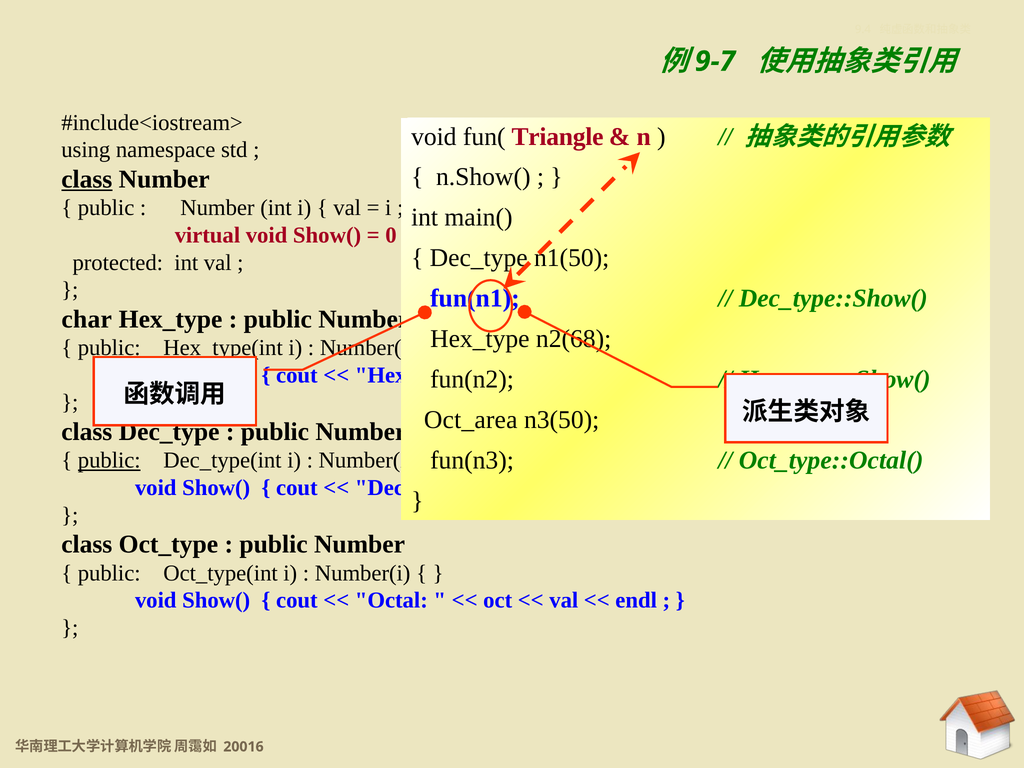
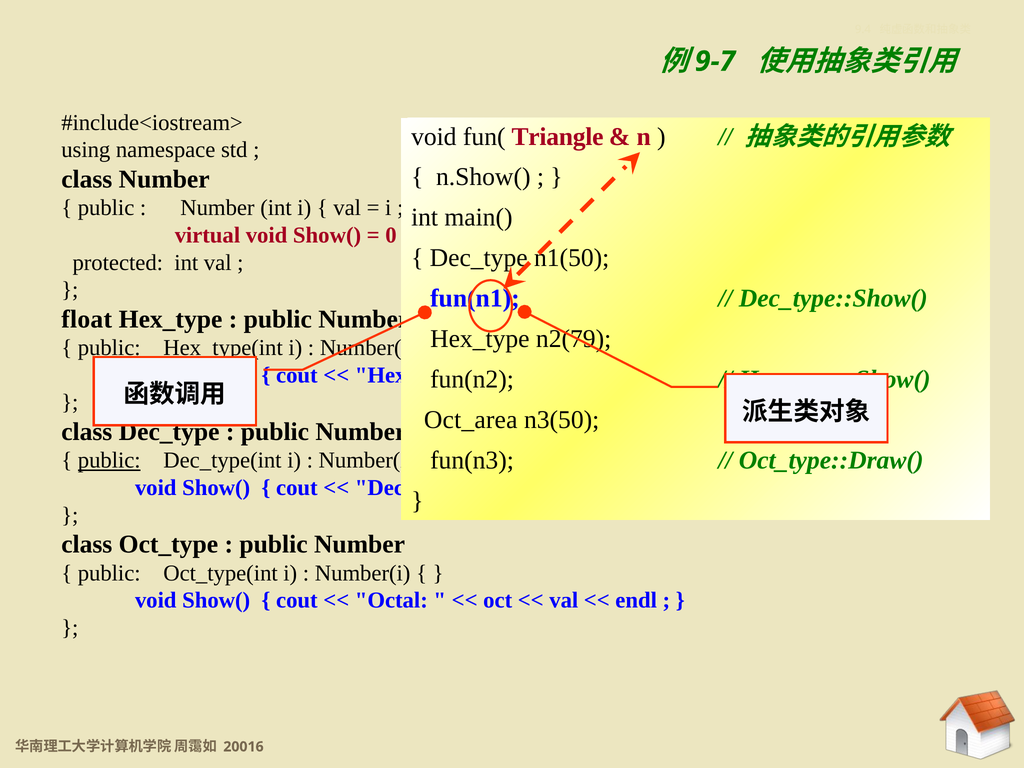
class underline: present -> none (87, 179)
char: char -> float (87, 319)
n2(68: n2(68 -> n2(79 (574, 339)
Oct_type::Octal(: Oct_type::Octal( -> Oct_type::Draw( (831, 460)
